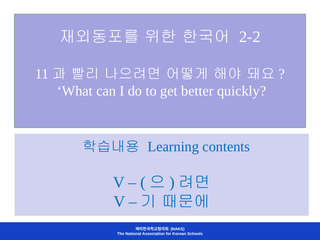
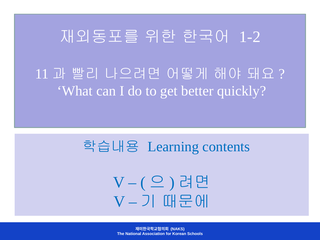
2-2: 2-2 -> 1-2 (250, 37)
